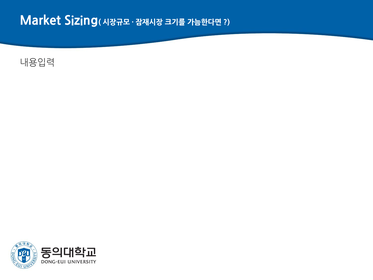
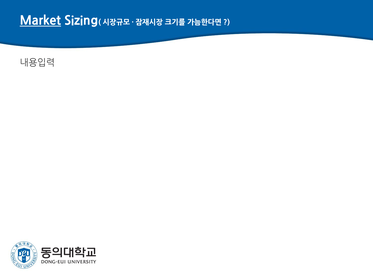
Market underline: none -> present (40, 21)
